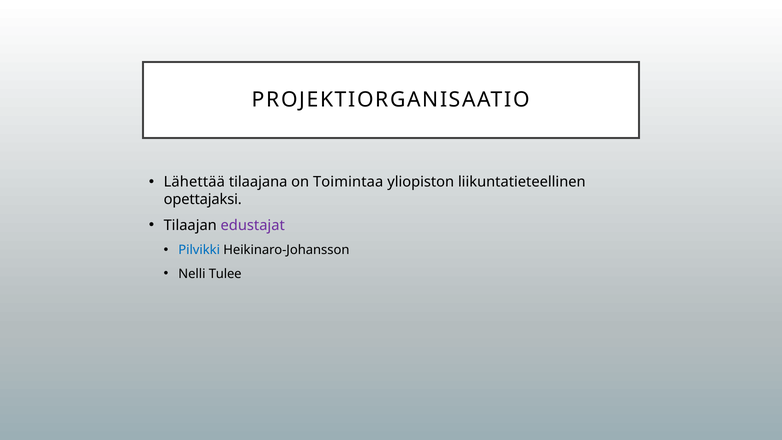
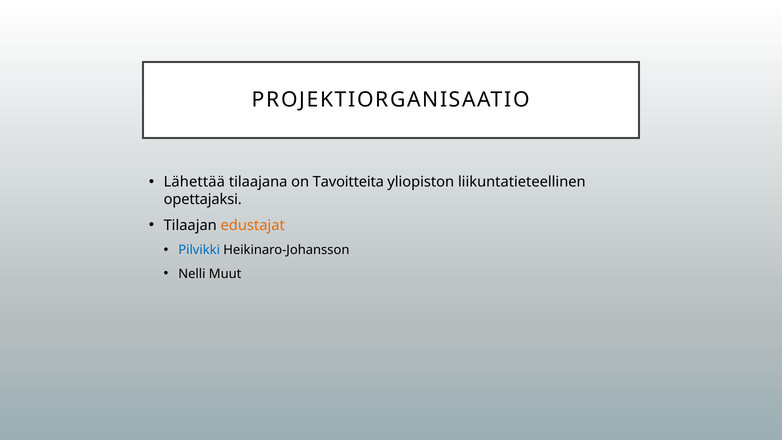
Toimintaa: Toimintaa -> Tavoitteita (348, 182)
edustajat colour: purple -> orange (253, 225)
Tulee: Tulee -> Muut (225, 274)
